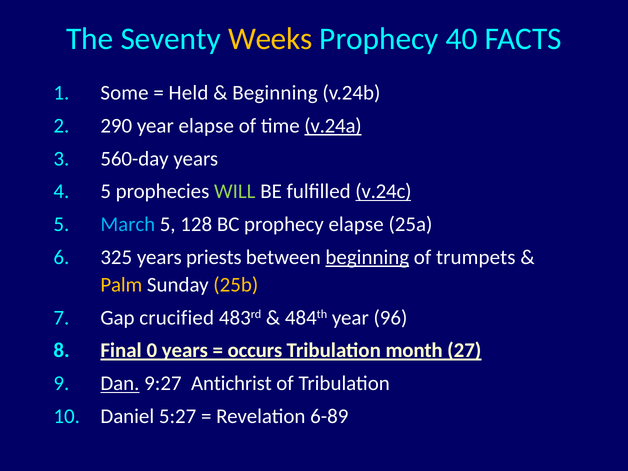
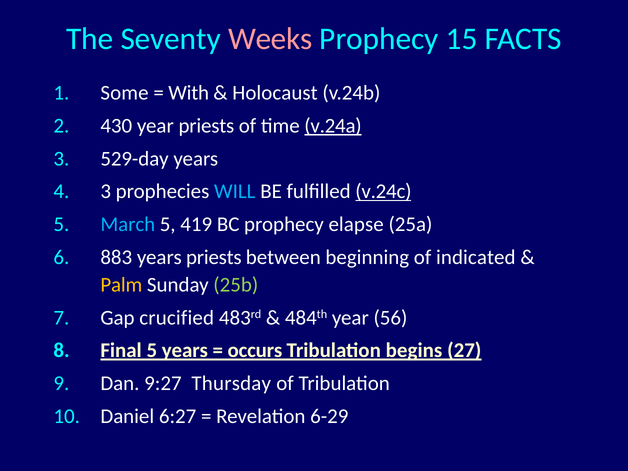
Weeks colour: yellow -> pink (270, 39)
40: 40 -> 15 (462, 39)
Held: Held -> With (189, 93)
Beginning: Beginning -> Holocaust (275, 93)
290: 290 -> 430 (116, 126)
year elapse: elapse -> priests (206, 126)
560-day: 560-day -> 529-day (135, 159)
5: 5 -> 3 (106, 192)
WILL colour: light green -> light blue (235, 192)
128: 128 -> 419 (196, 224)
325: 325 -> 883 (116, 257)
beginning underline: present -> none (367, 257)
trumpets: trumpets -> indicated (476, 257)
25b colour: yellow -> light green (236, 285)
96: 96 -> 56 (390, 318)
Final 0: 0 -> 5 (152, 351)
month: month -> begins (414, 351)
Dan underline: present -> none (120, 383)
Antichrist: Antichrist -> Thursday (231, 383)
5:27: 5:27 -> 6:27 (178, 416)
6-89: 6-89 -> 6-29 (329, 416)
